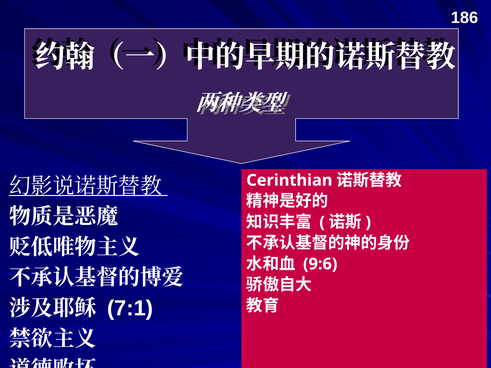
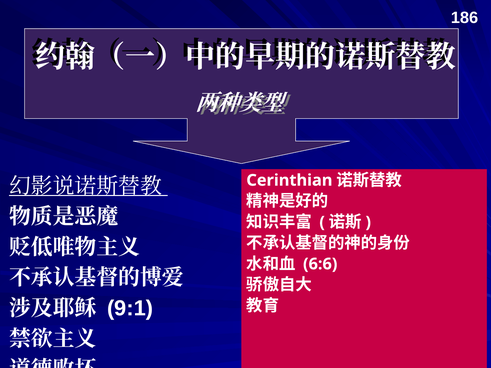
9:6: 9:6 -> 6:6 (320, 264)
7:1: 7:1 -> 9:1 (130, 309)
